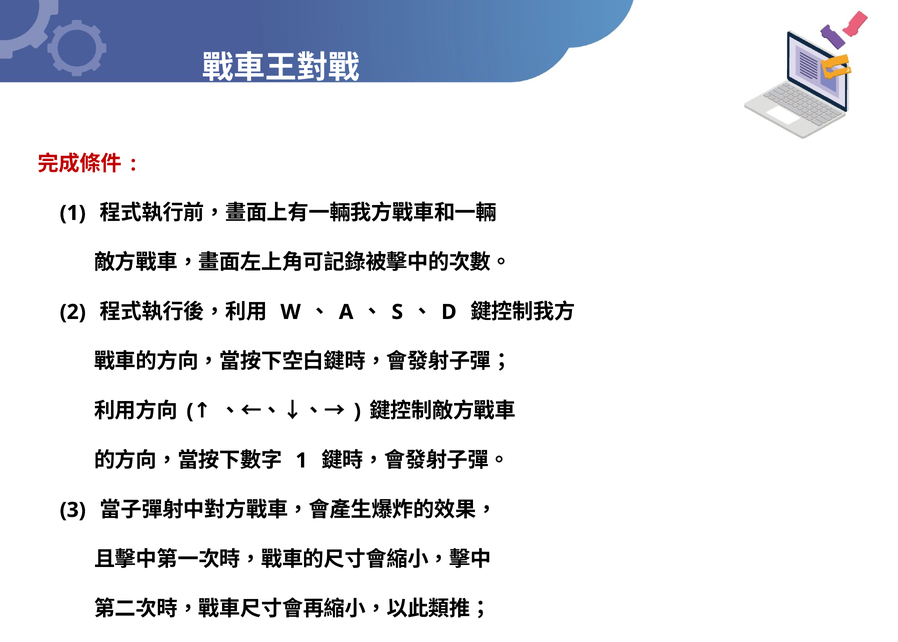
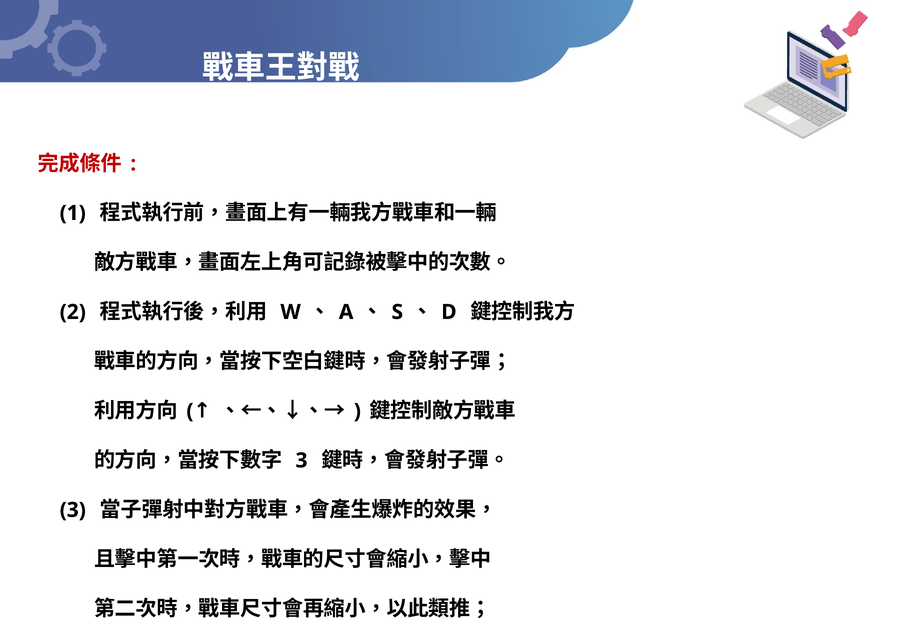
1: 1 -> 3 (302, 460)
